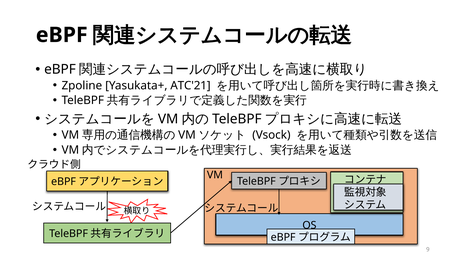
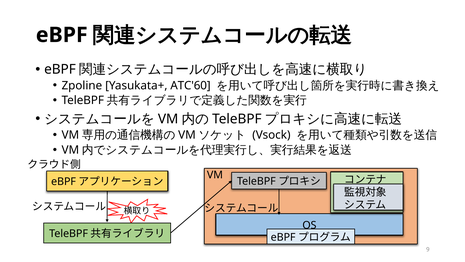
ATC'21: ATC'21 -> ATC'60 (191, 85)
